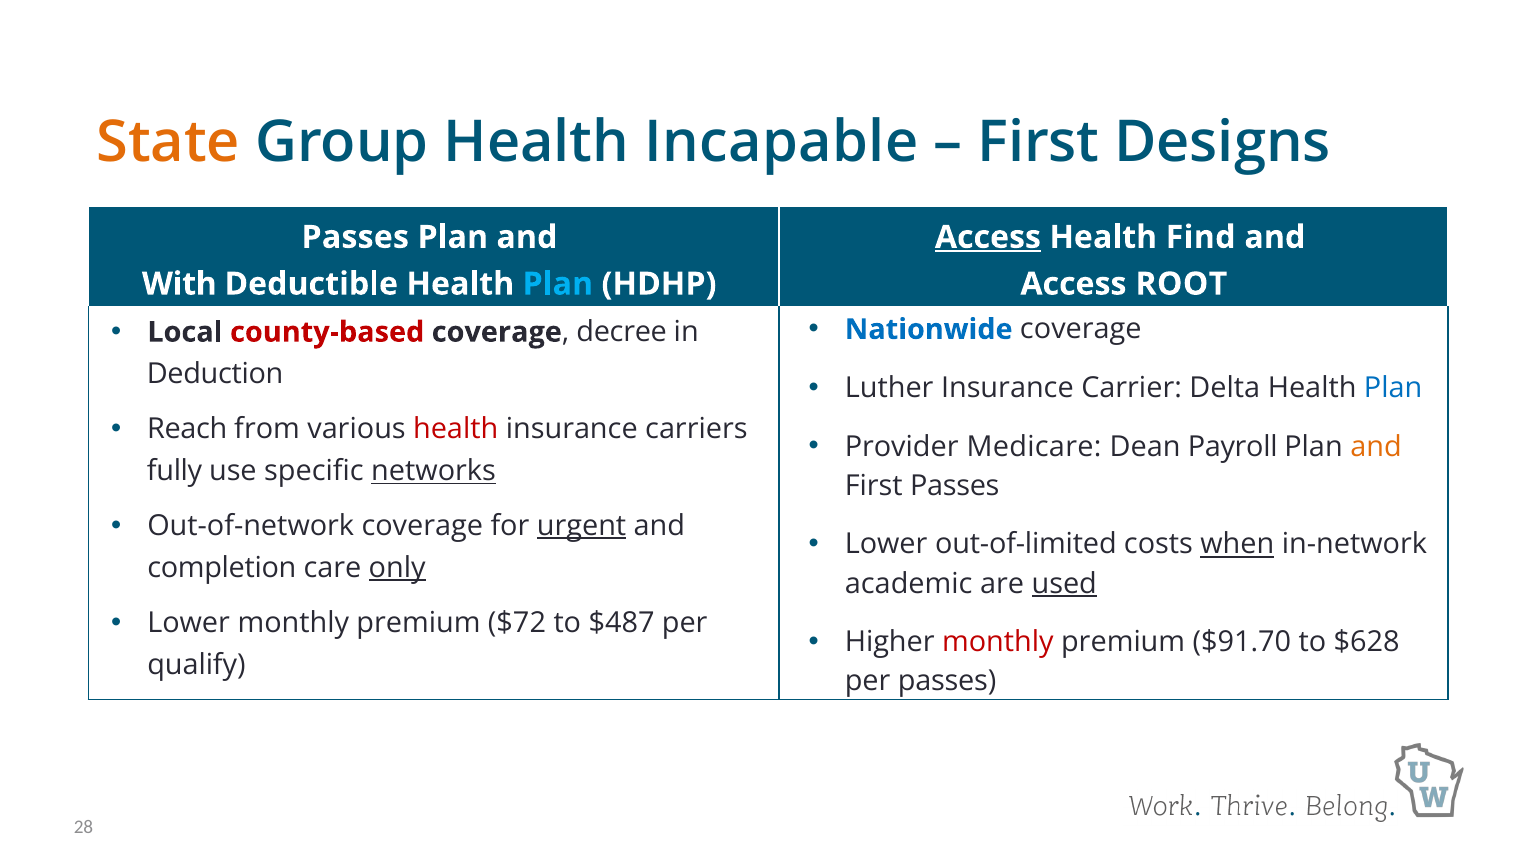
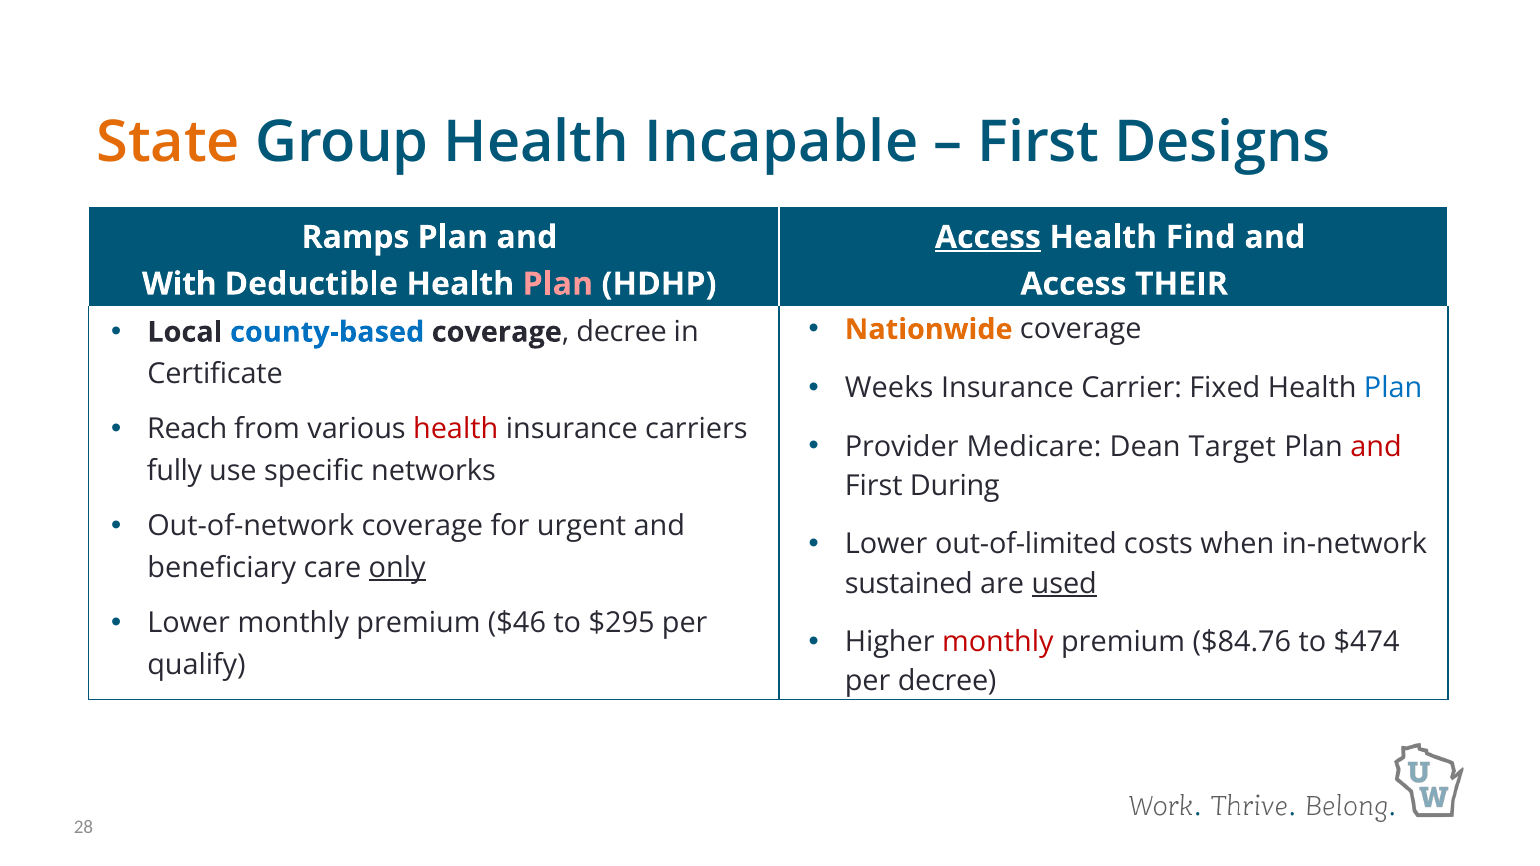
Passes: Passes -> Ramps (355, 237)
Plan colour: light blue -> pink (558, 284)
ROOT: ROOT -> THEIR (1182, 284)
Nationwide colour: blue -> orange (929, 330)
county-based colour: red -> blue (327, 332)
Deduction: Deduction -> Certificate (215, 374)
Luther: Luther -> Weeks (889, 388)
Delta: Delta -> Fixed (1225, 388)
Payroll: Payroll -> Target (1232, 447)
and colour: orange -> red (1376, 447)
networks underline: present -> none (434, 471)
First Passes: Passes -> During (955, 486)
urgent underline: present -> none (582, 526)
when underline: present -> none (1237, 545)
completion: completion -> beneficiary (222, 568)
academic: academic -> sustained (909, 584)
$72: $72 -> $46 (517, 623)
$487: $487 -> $295 (622, 623)
$91.70: $91.70 -> $84.76 (1242, 642)
$628: $628 -> $474 (1367, 642)
per passes: passes -> decree (947, 682)
